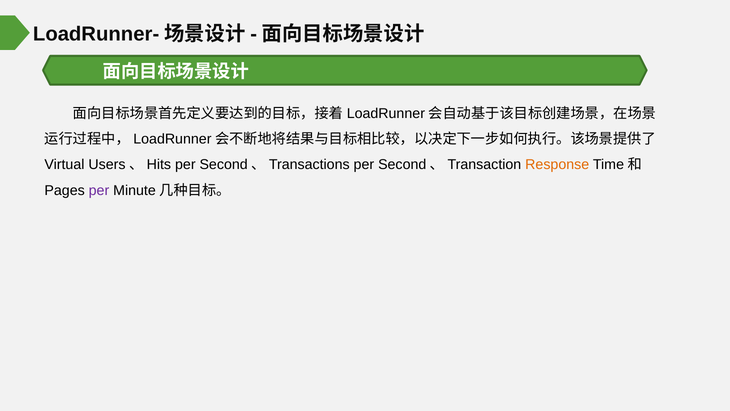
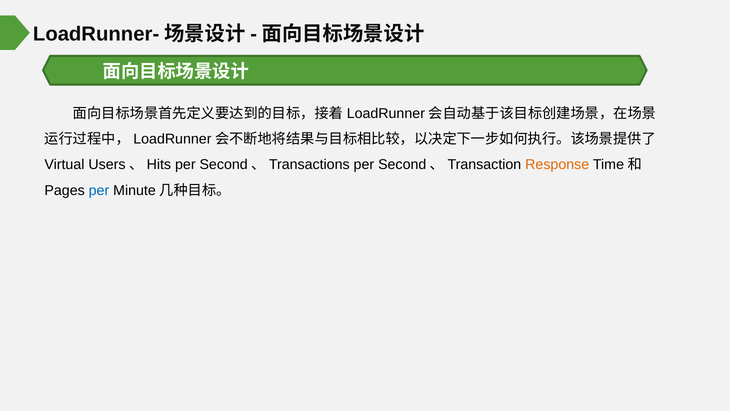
per colour: purple -> blue (99, 190)
